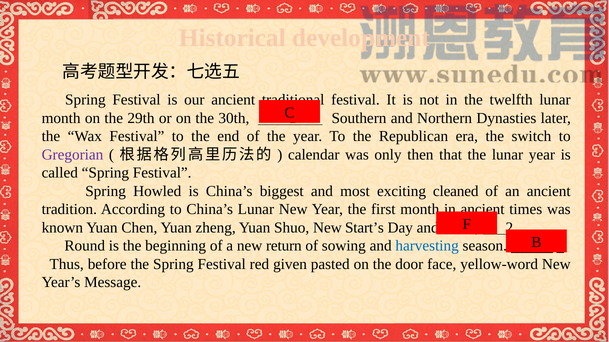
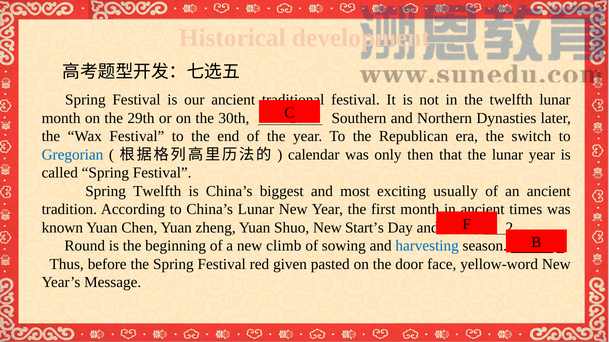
Gregorian colour: purple -> blue (72, 155)
Spring Howled: Howled -> Twelfth (157, 191)
cleaned: cleaned -> usually (456, 191)
return: return -> climb (284, 246)
